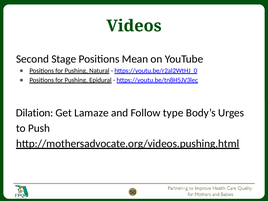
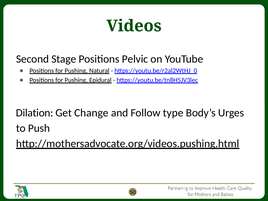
Mean: Mean -> Pelvic (135, 59)
Lamaze: Lamaze -> Change (91, 113)
